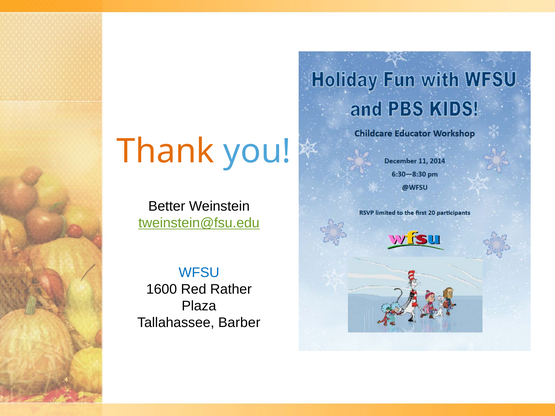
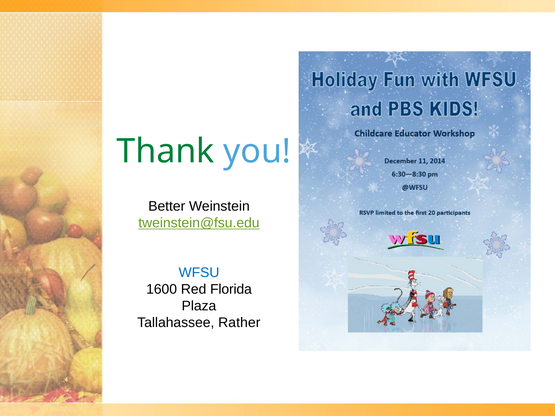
Thank colour: orange -> green (165, 151)
Rather: Rather -> Florida (231, 290)
Barber: Barber -> Rather (239, 323)
